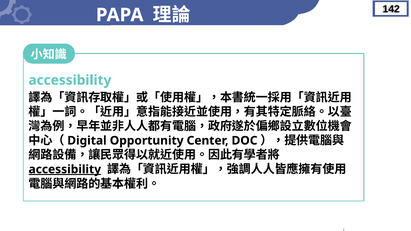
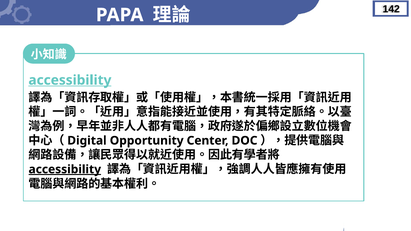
accessibility underline: none -> present (70, 80)
